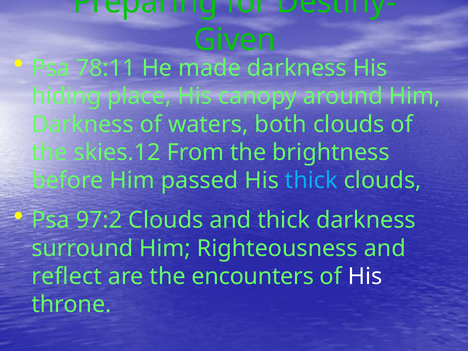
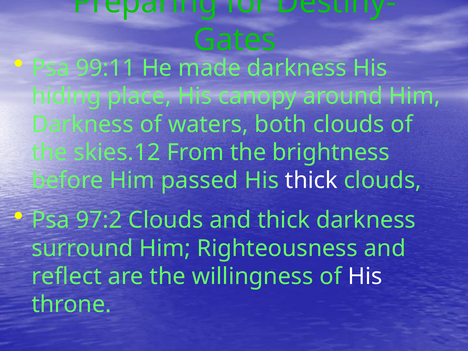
Given: Given -> Gates (235, 40)
78:11: 78:11 -> 99:11 (106, 68)
thick colour: light blue -> white (311, 180)
encounters: encounters -> willingness (253, 276)
